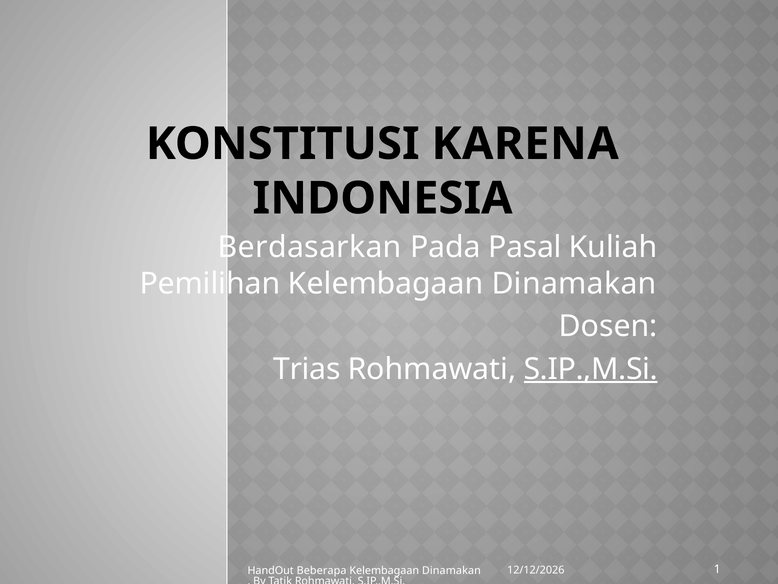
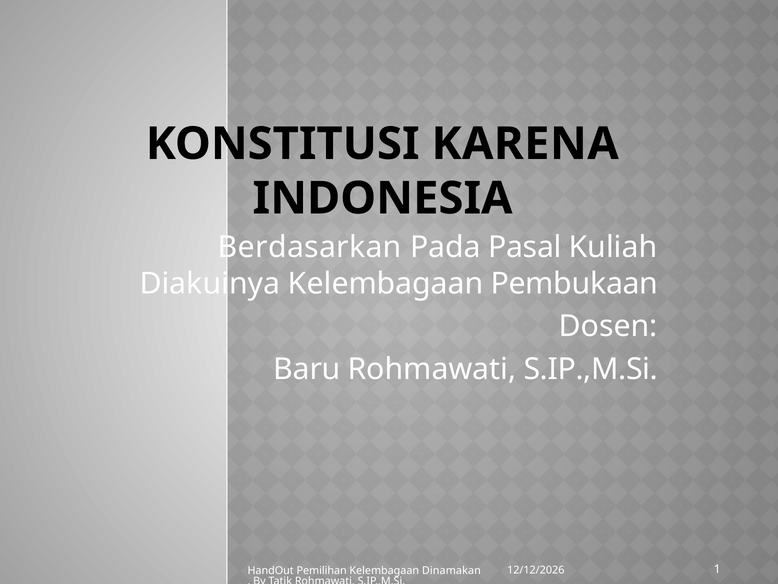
Pemilihan: Pemilihan -> Diakuinya (210, 283)
Dinamakan: Dinamakan -> Pembukaan (574, 283)
Trias: Trias -> Baru (307, 369)
S.IP.,M.Si underline: present -> none (591, 369)
Beberapa: Beberapa -> Pemilihan (322, 570)
